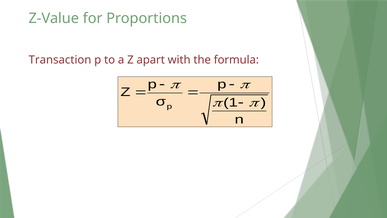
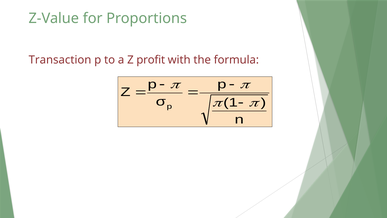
apart: apart -> profit (151, 60)
